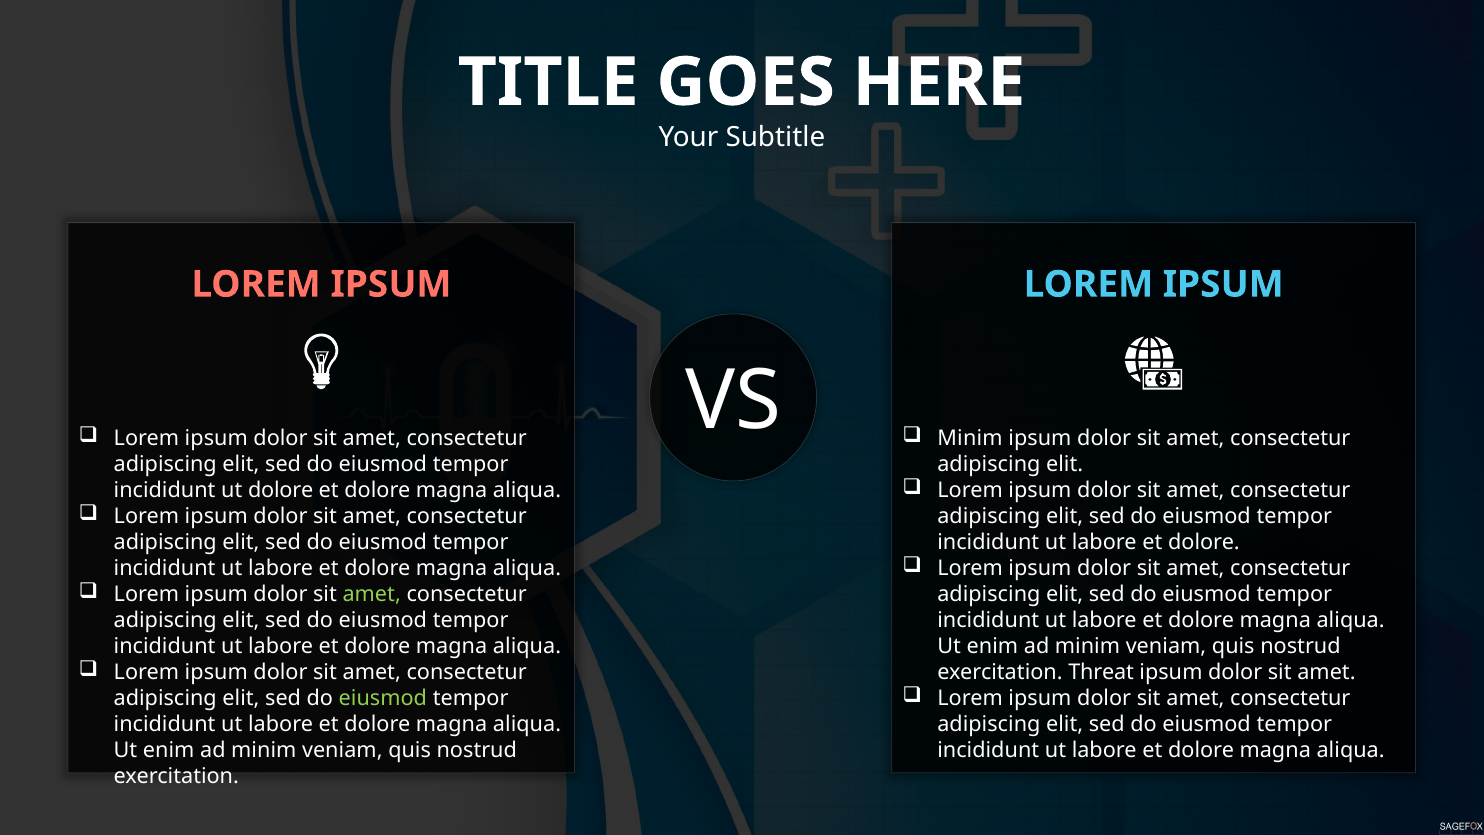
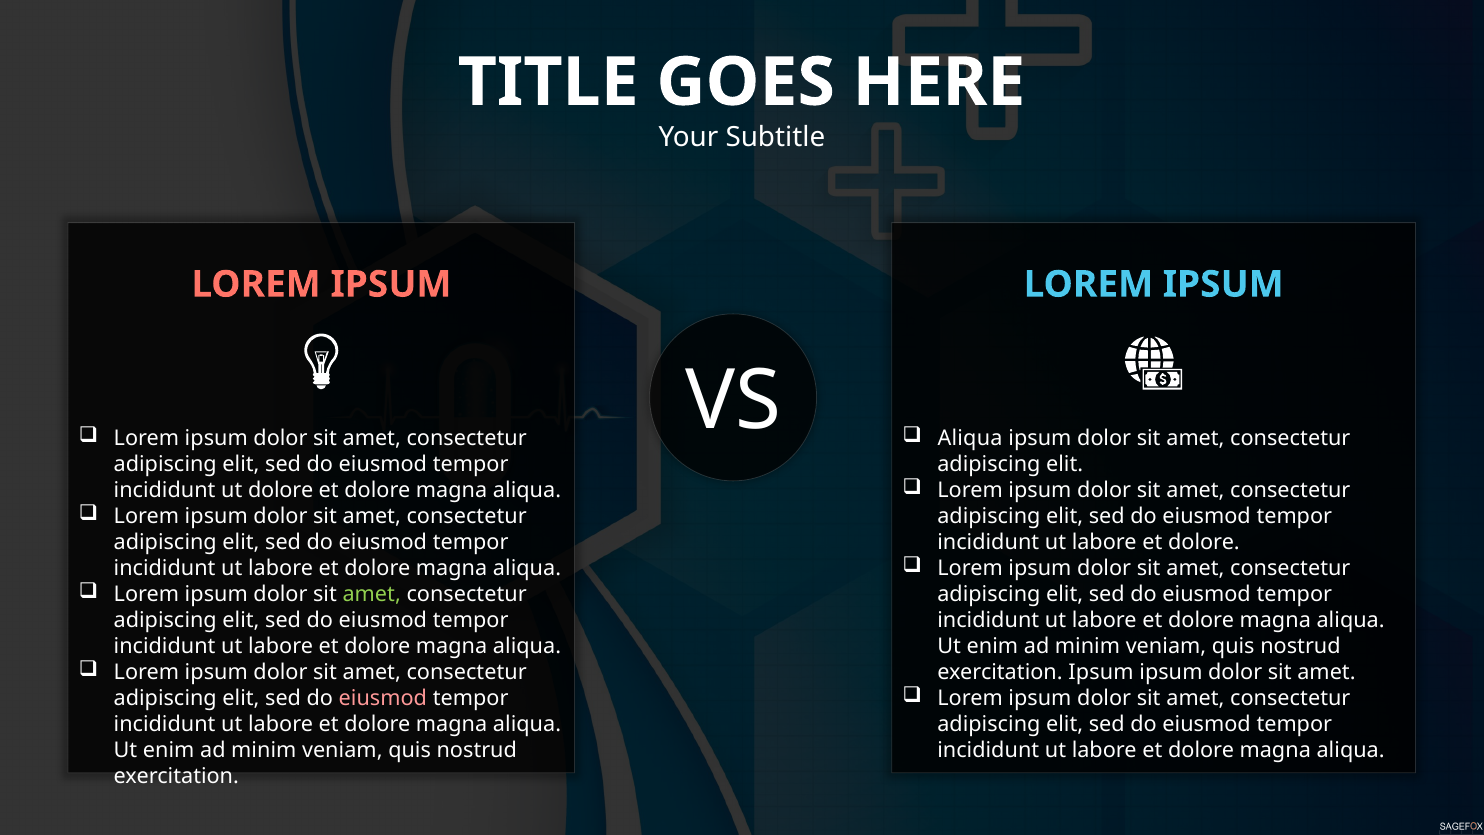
Minim: Minim -> Aliqua (970, 438)
exercitation Threat: Threat -> Ipsum (1101, 672)
eiusmod colour: light green -> pink (383, 698)
